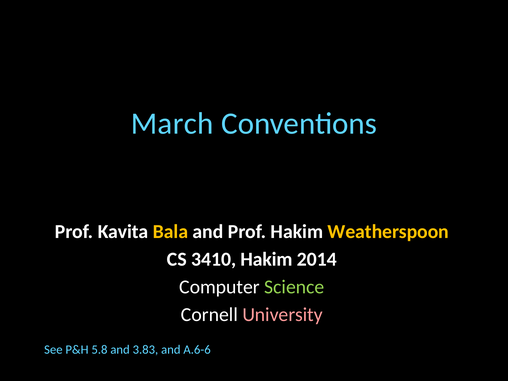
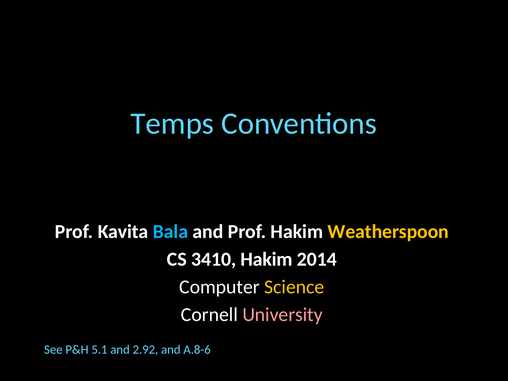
March: March -> Temps (172, 123)
Bala colour: yellow -> light blue (170, 232)
Science colour: light green -> yellow (294, 287)
5.8: 5.8 -> 5.1 (99, 350)
3.83: 3.83 -> 2.92 (145, 350)
A.6-6: A.6-6 -> A.8-6 (197, 350)
